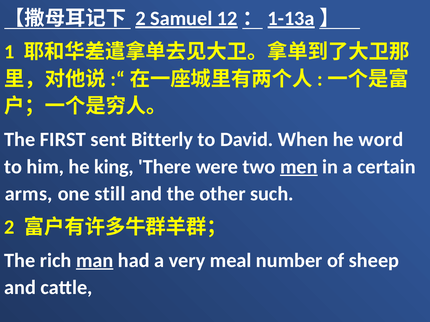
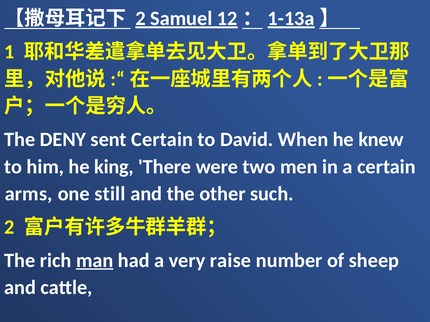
FIRST: FIRST -> DENY (63, 140)
sent Bitterly: Bitterly -> Certain (162, 140)
word: word -> knew (381, 140)
men underline: present -> none (299, 167)
meal: meal -> raise (231, 261)
